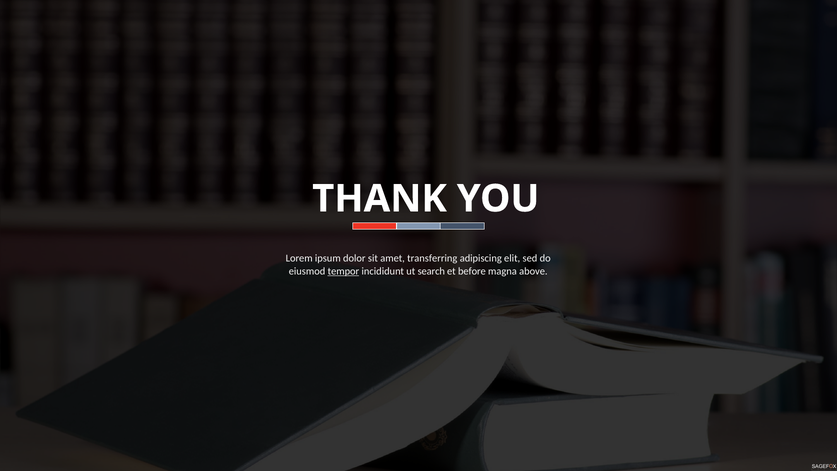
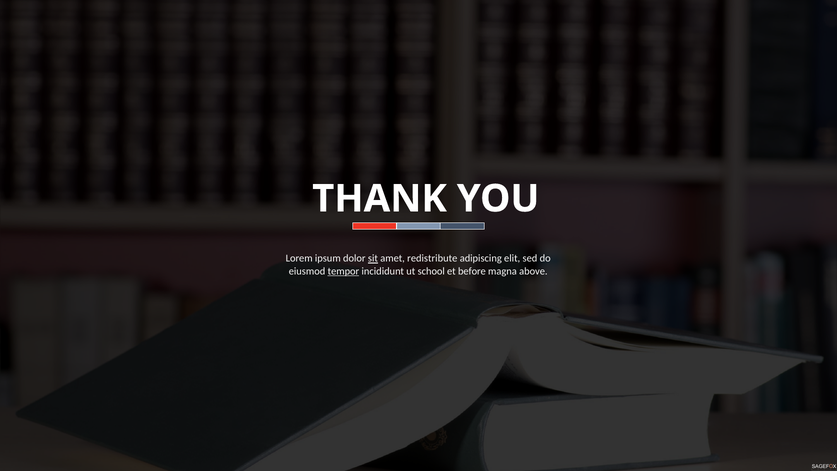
sit underline: none -> present (373, 258)
transferring: transferring -> redistribute (432, 258)
search: search -> school (431, 271)
